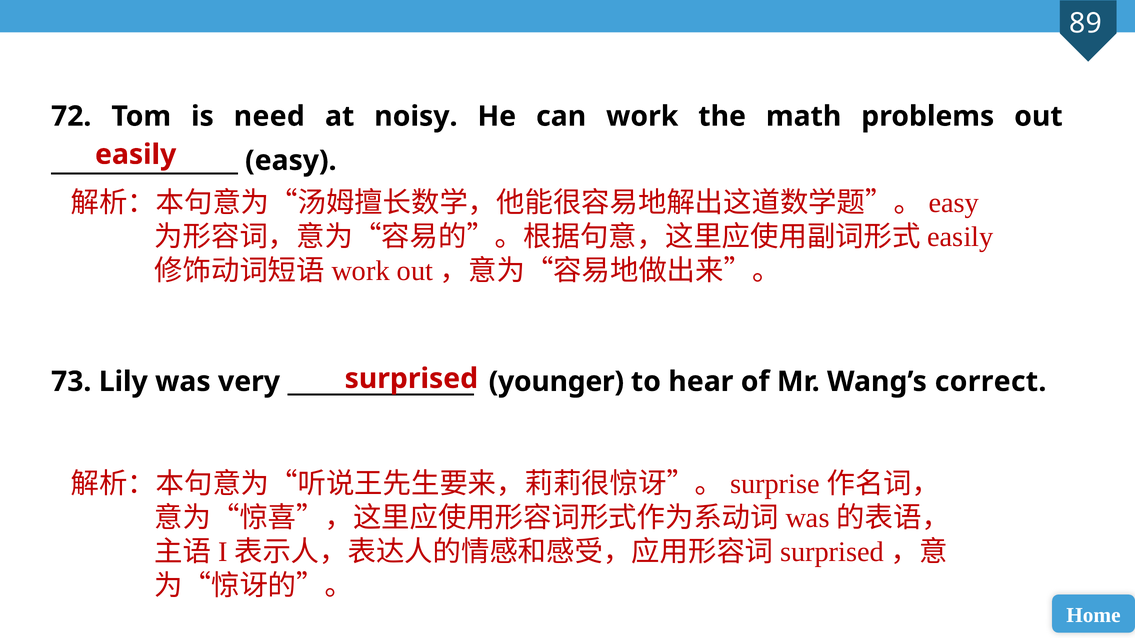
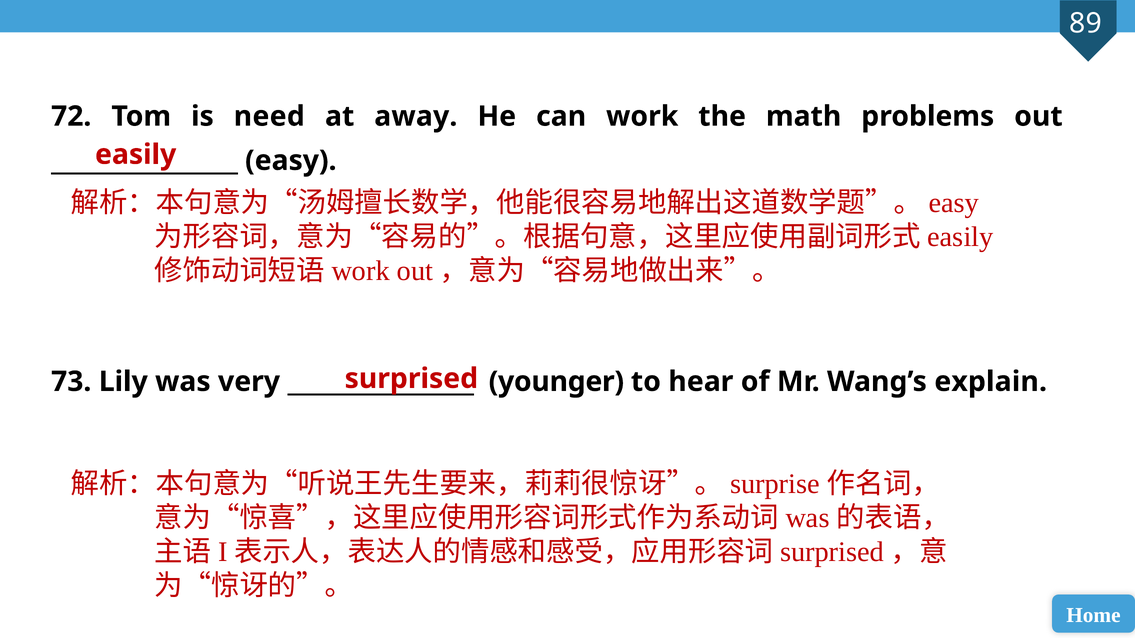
noisy: noisy -> away (416, 116)
correct: correct -> explain (991, 382)
